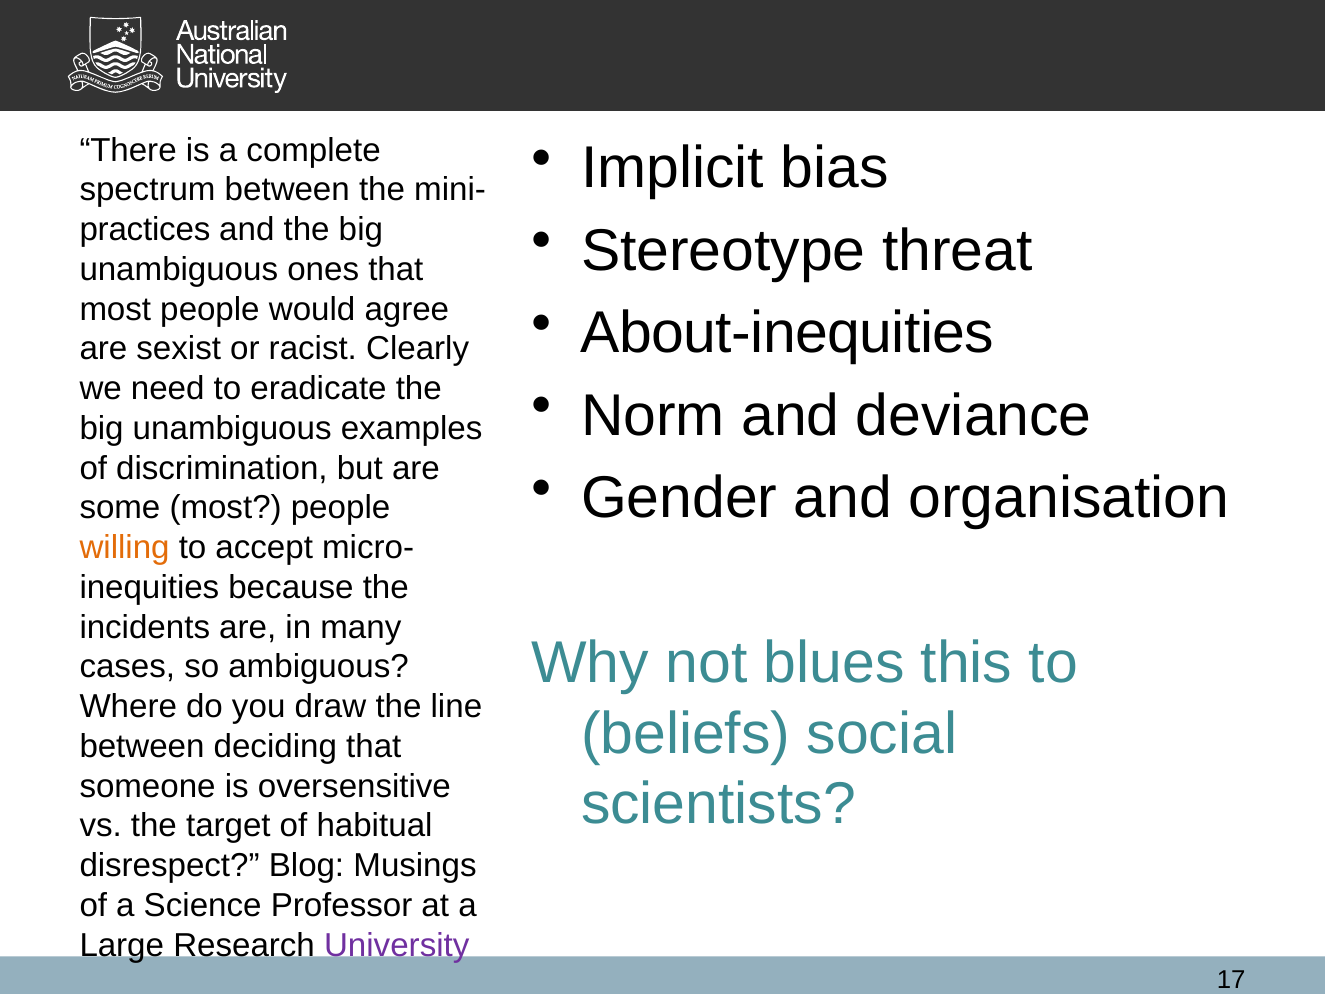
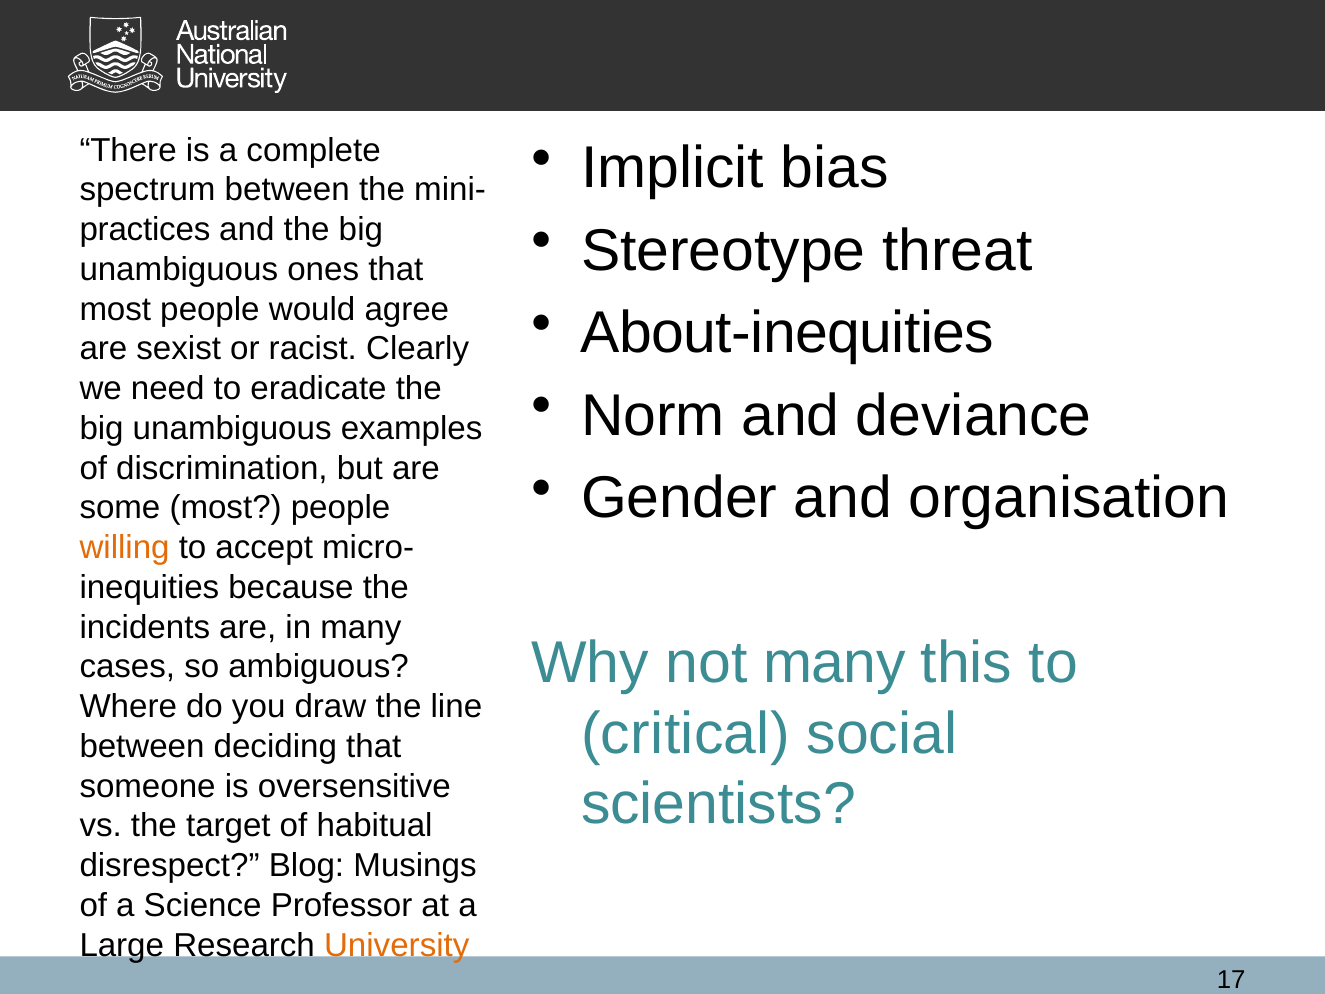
not blues: blues -> many (834, 663)
beliefs: beliefs -> critical (685, 734)
University colour: purple -> orange (397, 945)
